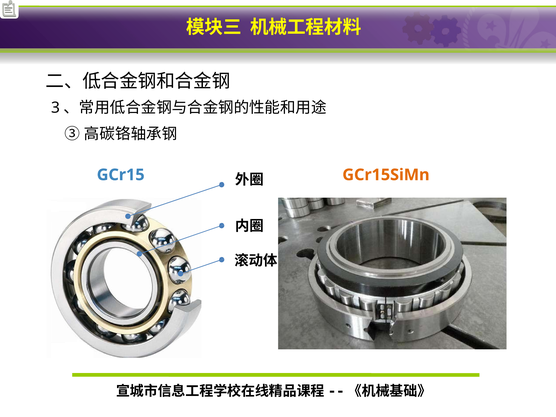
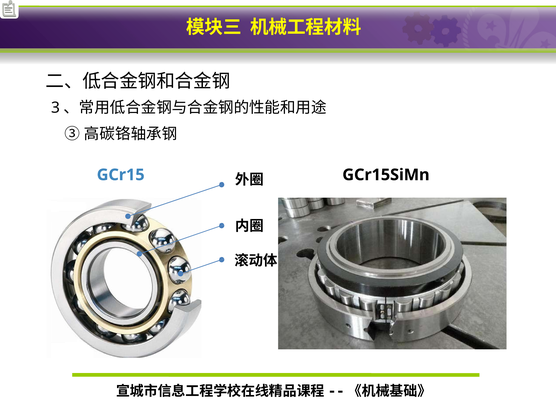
GCr15SiMn colour: orange -> black (386, 175)
